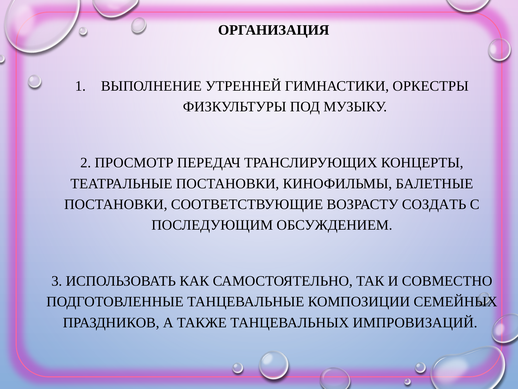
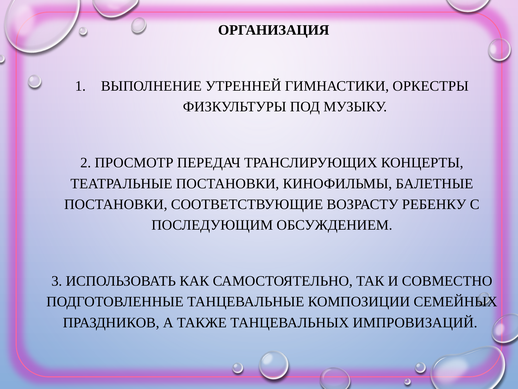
СОЗДАТЬ: СОЗДАТЬ -> РЕБЕНКУ (434, 204)
